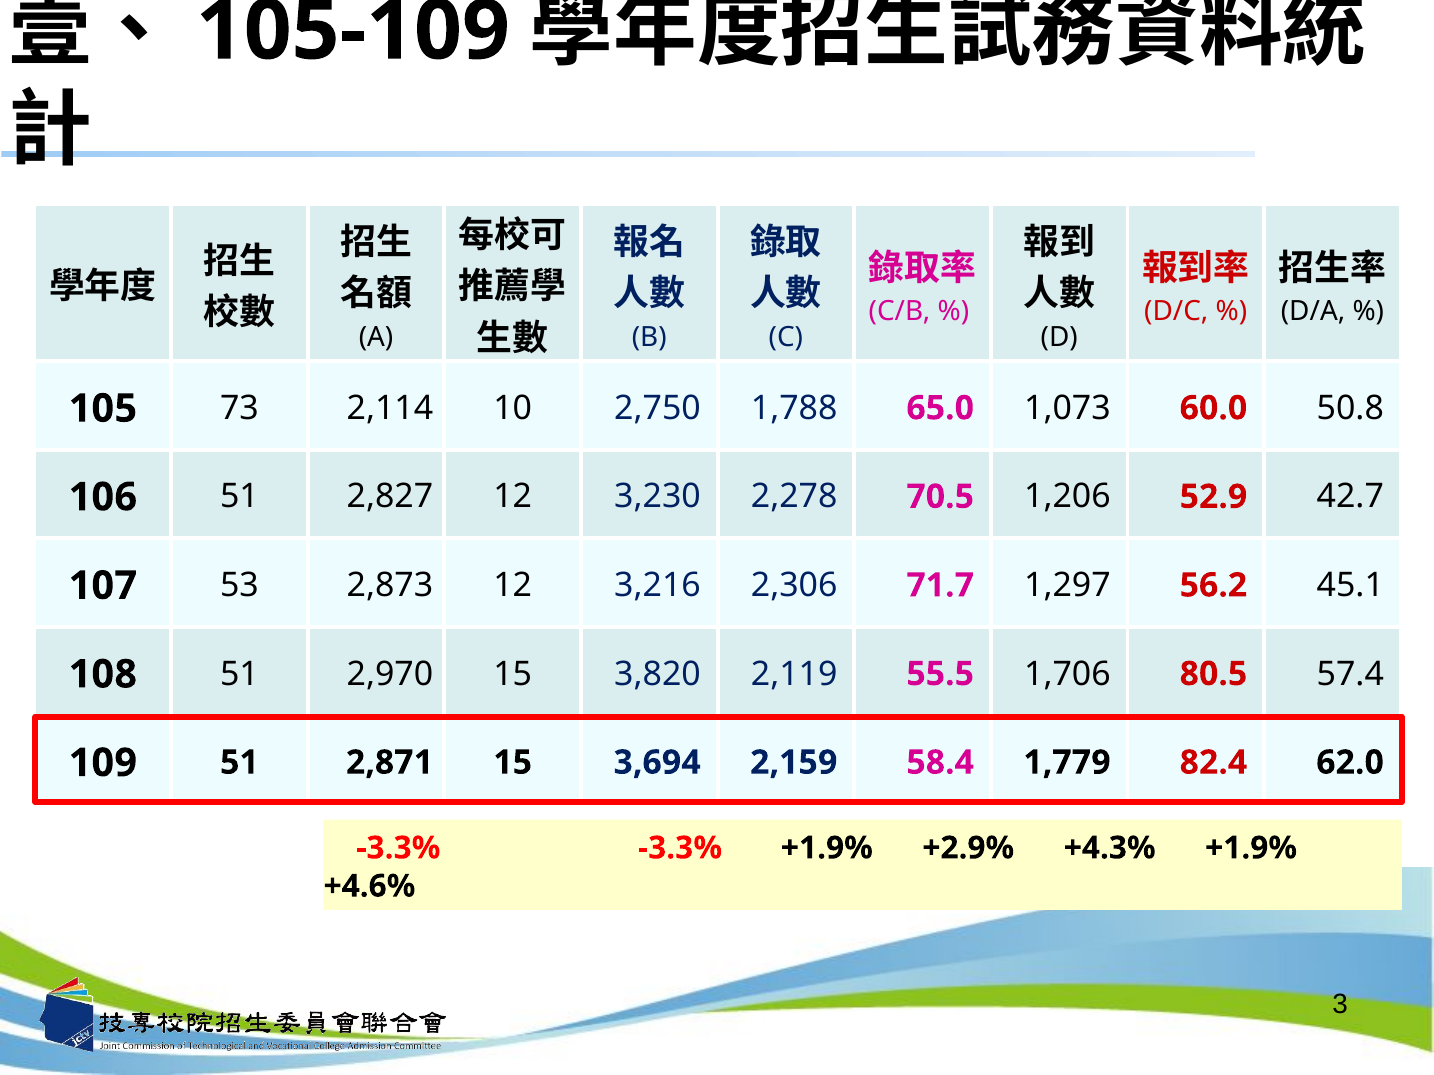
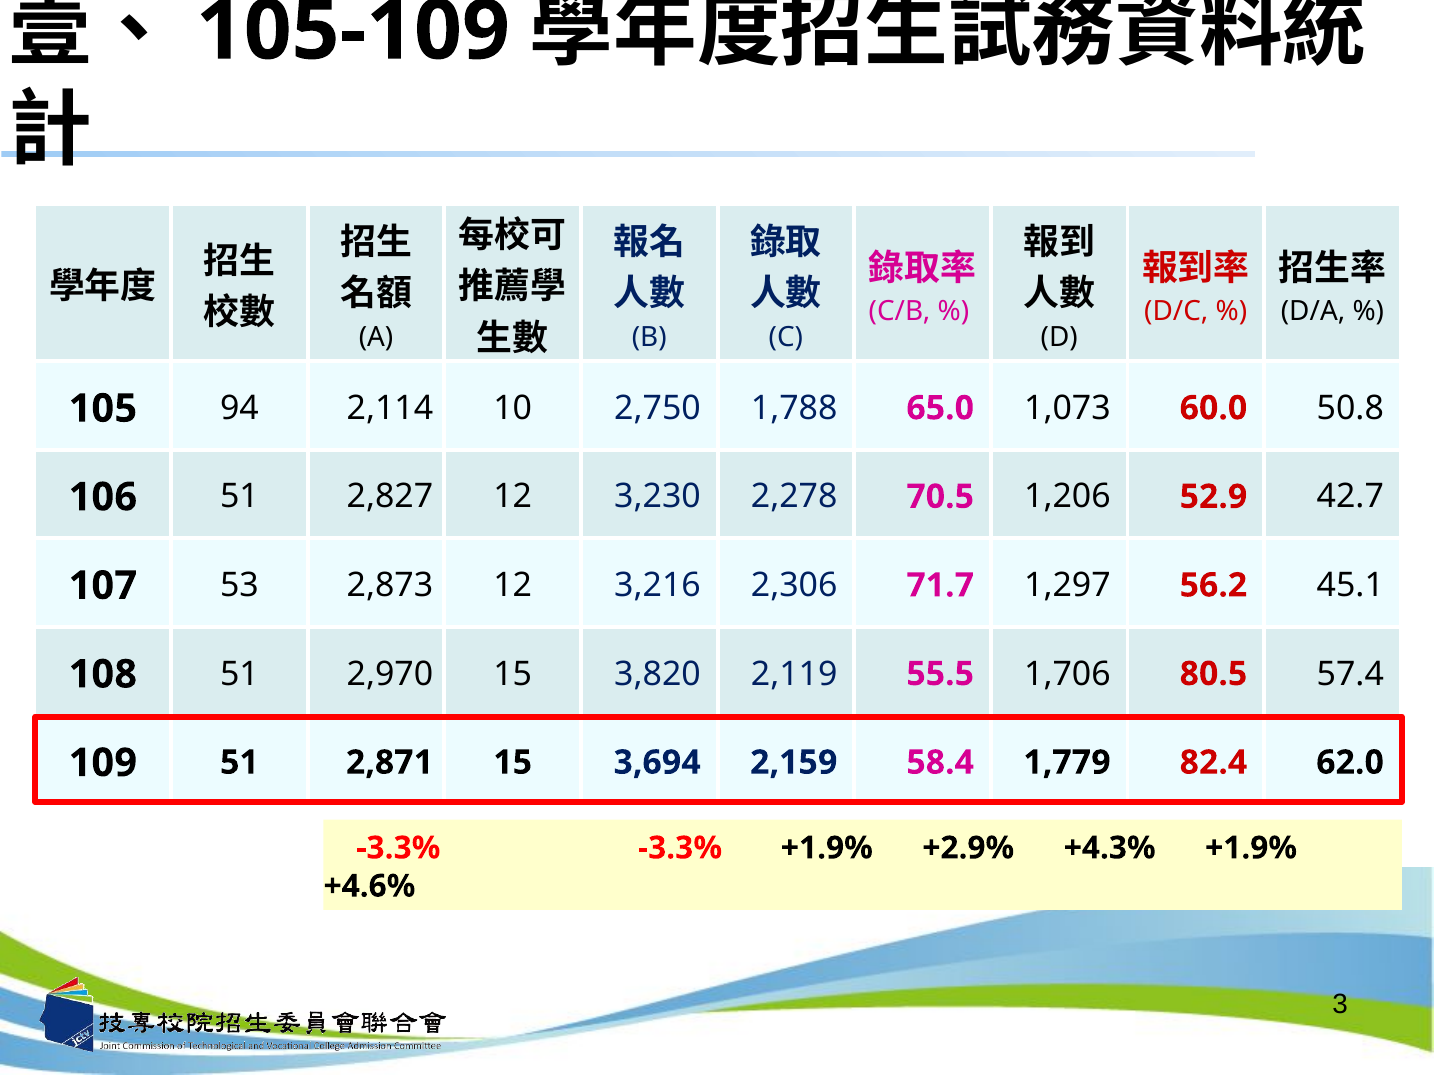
73: 73 -> 94 (239, 408)
